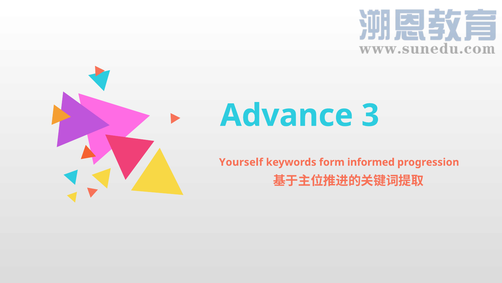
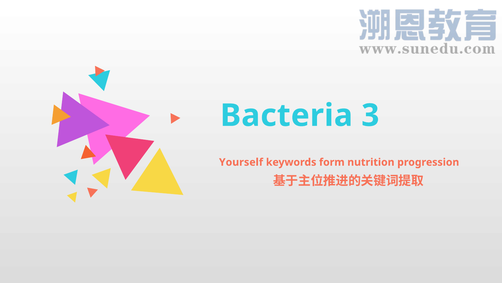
Advance: Advance -> Bacteria (286, 115)
informed: informed -> nutrition (371, 162)
